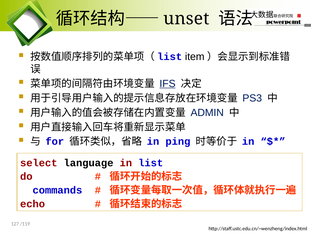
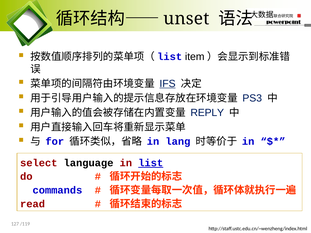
ADMIN: ADMIN -> REPLY (207, 113)
ping: ping -> lang (178, 142)
list underline: none -> present (151, 163)
echo: echo -> read (33, 204)
